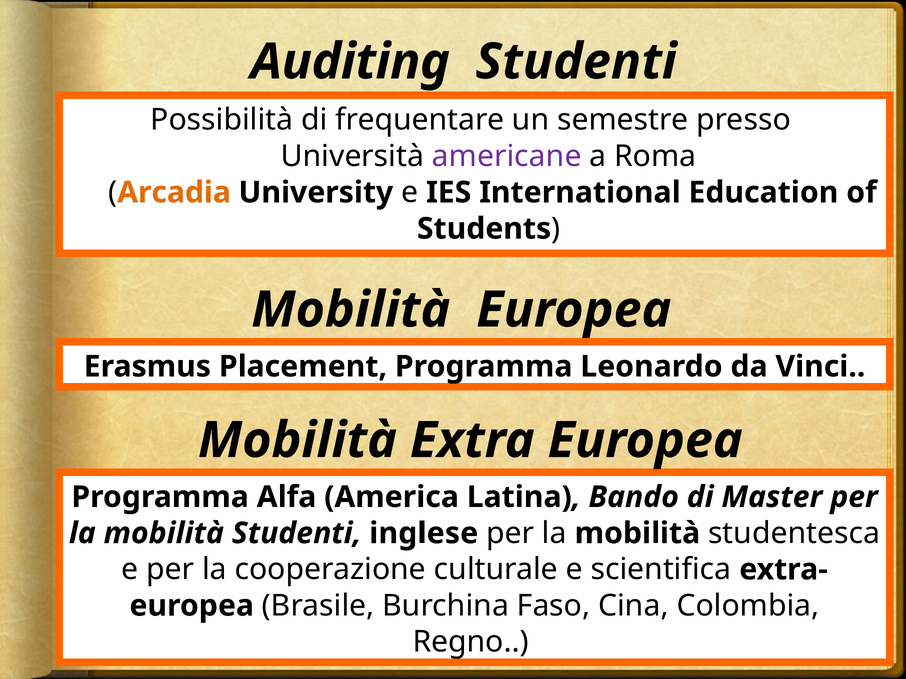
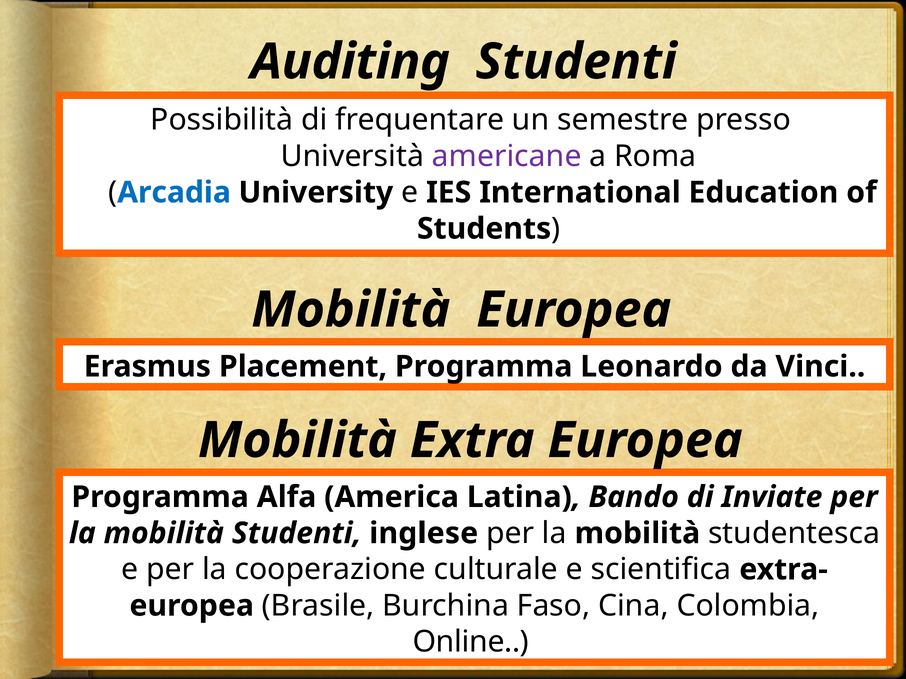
Arcadia colour: orange -> blue (174, 193)
Master: Master -> Inviate (772, 497)
Regno: Regno -> Online (471, 642)
